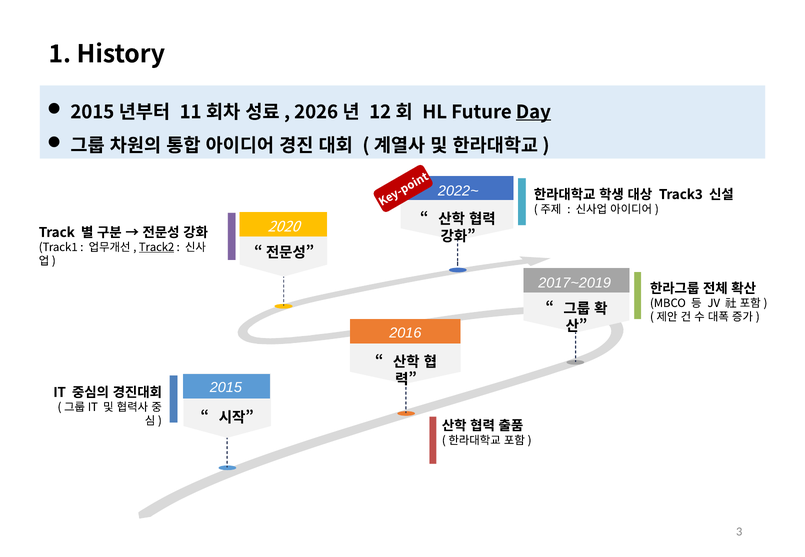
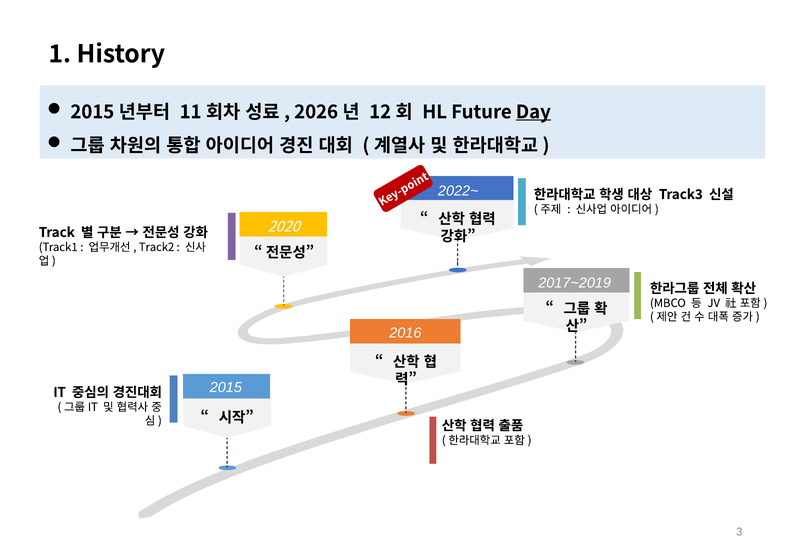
Track2 underline: present -> none (157, 247)
